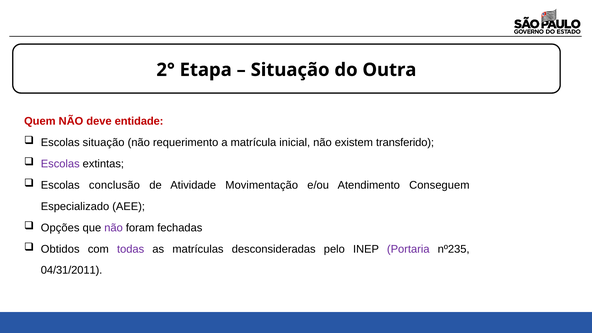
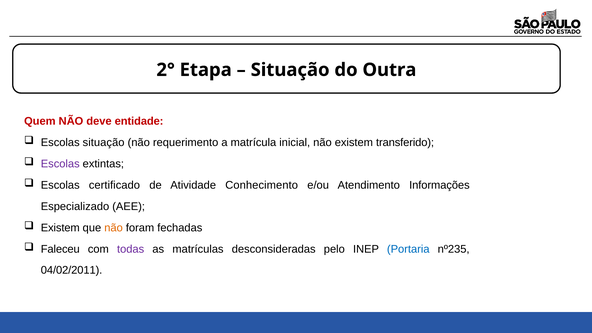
conclusão: conclusão -> certificado (114, 185)
Movimentação: Movimentação -> Conhecimento (262, 185)
Conseguem: Conseguem -> Informações (439, 185)
Opções: Opções -> Existem (60, 228)
não colour: purple -> orange (114, 228)
Obtidos: Obtidos -> Faleceu (60, 249)
Portaria colour: purple -> blue (408, 249)
04/31/2011: 04/31/2011 -> 04/02/2011 (72, 270)
